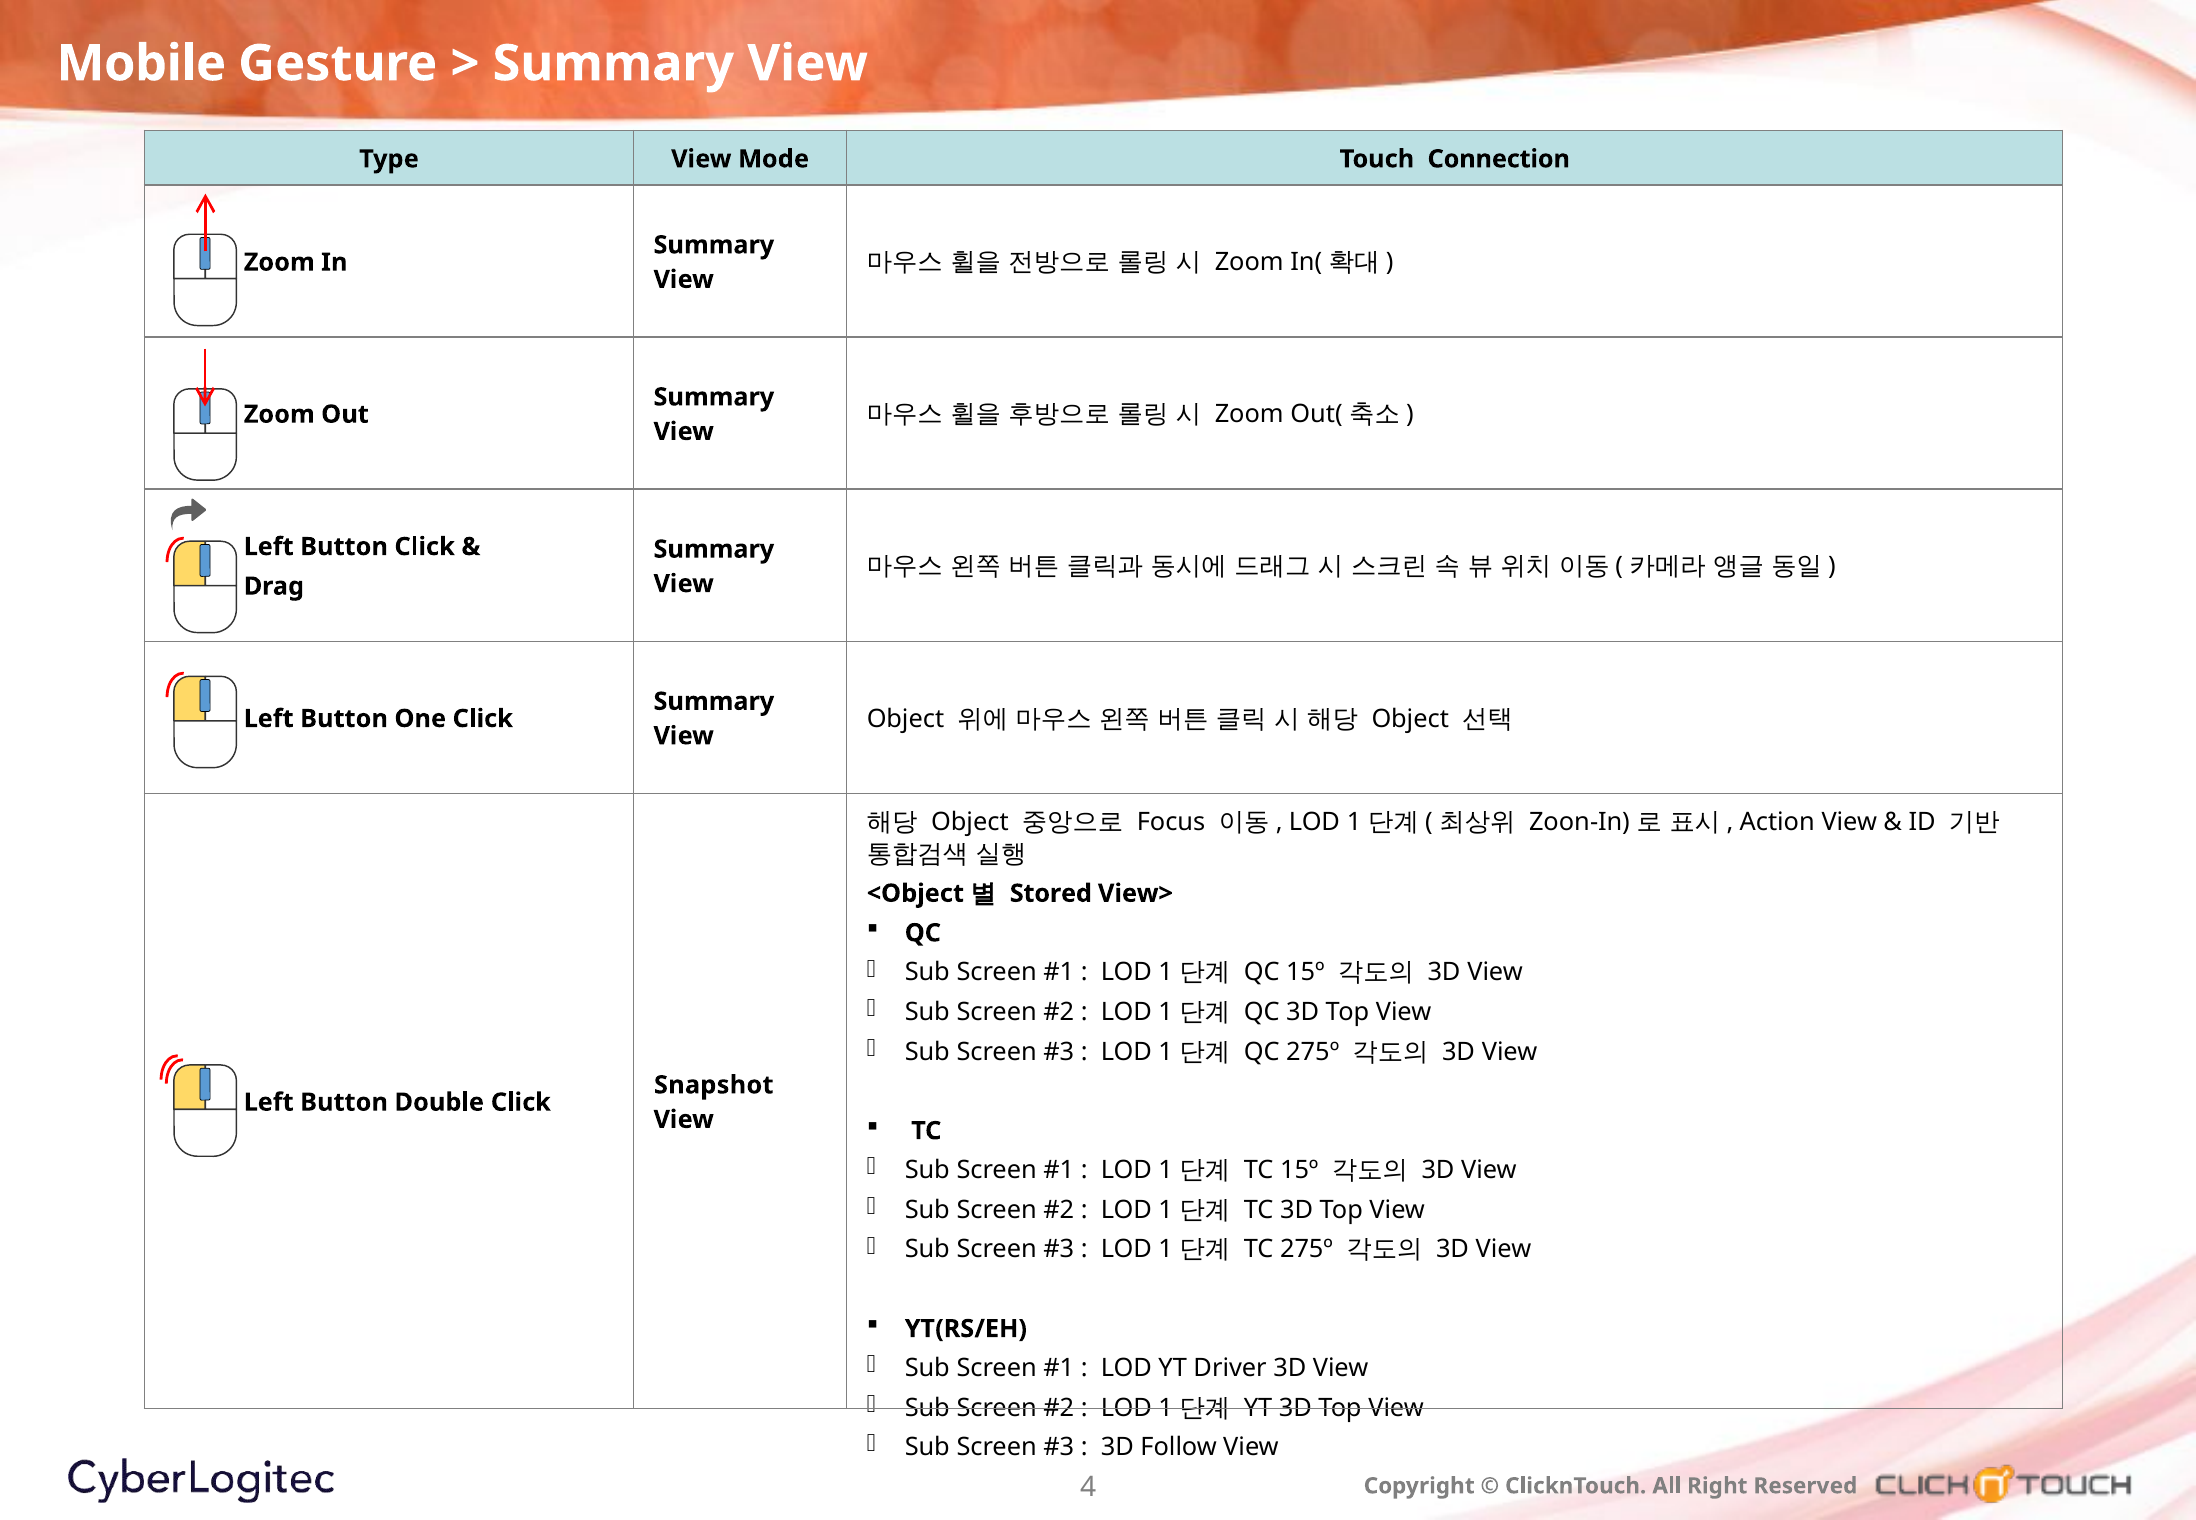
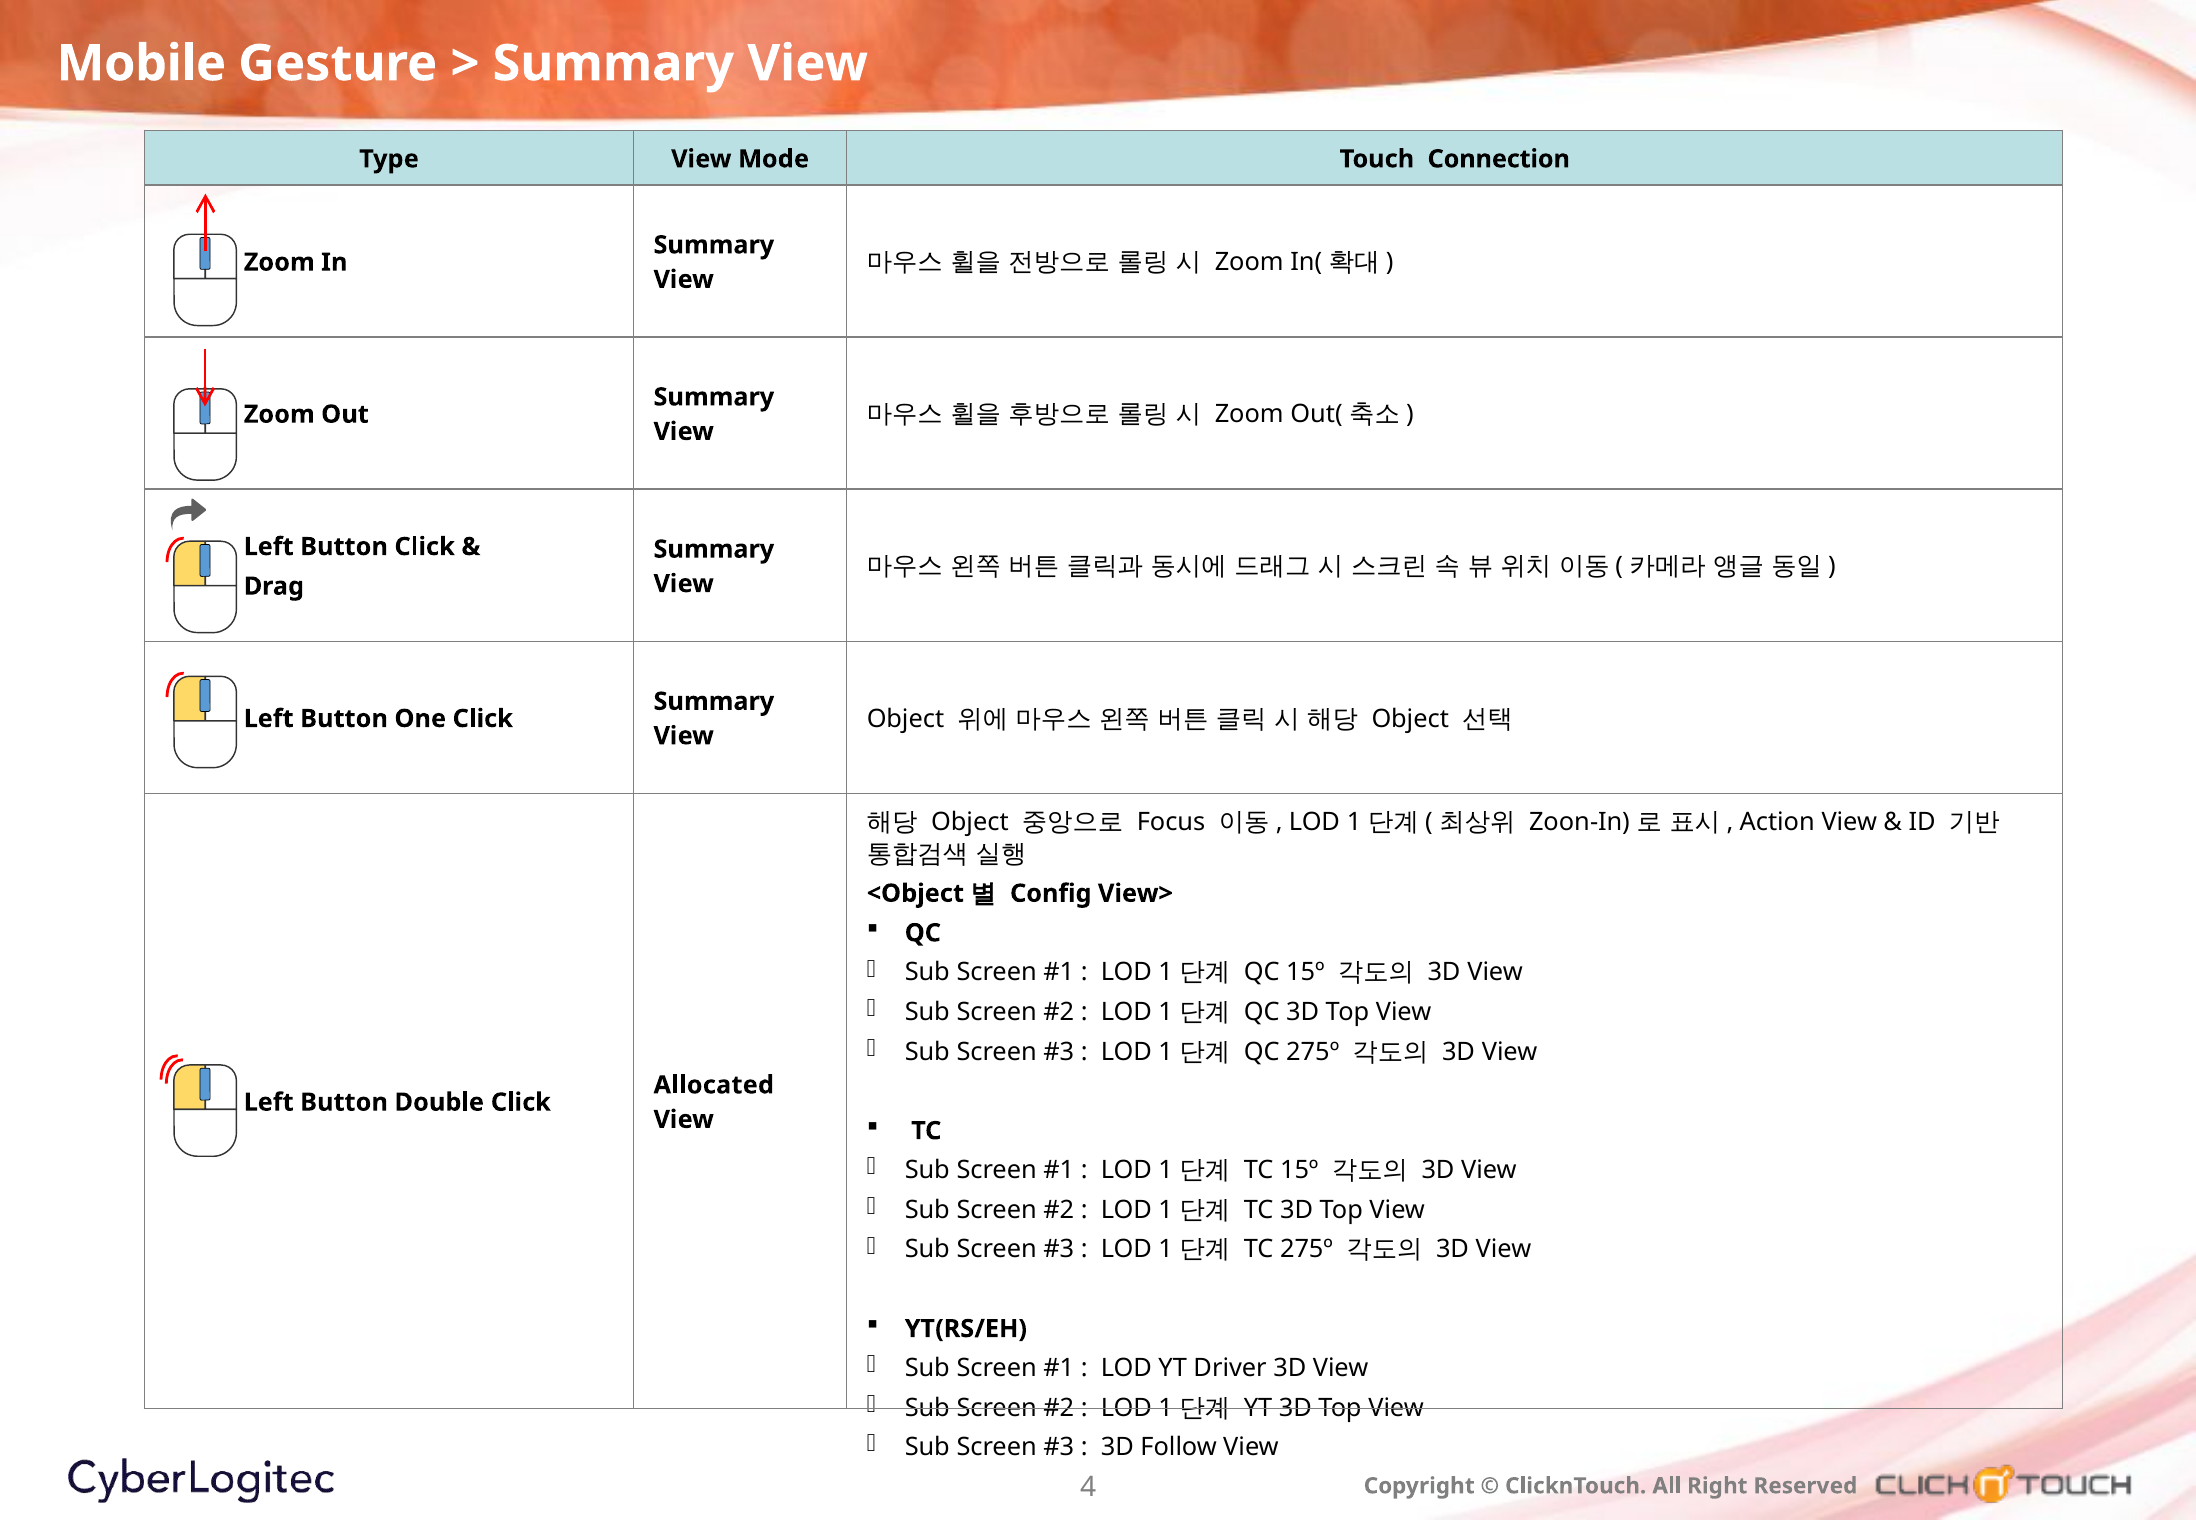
Stored: Stored -> Config (1051, 894)
Snapshot: Snapshot -> Allocated (714, 1085)
